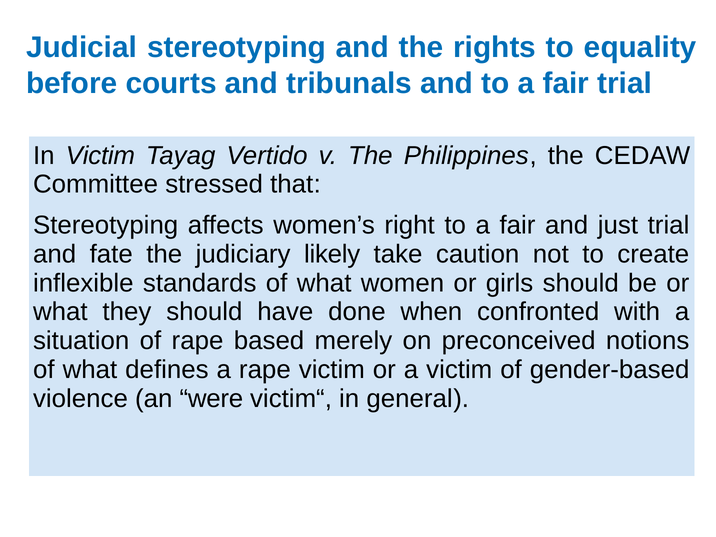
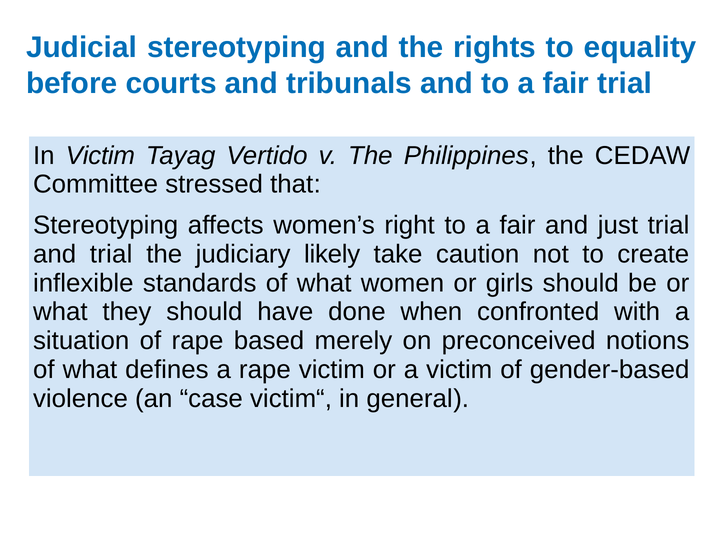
and fate: fate -> trial (111, 254)
were: were -> case (211, 399)
